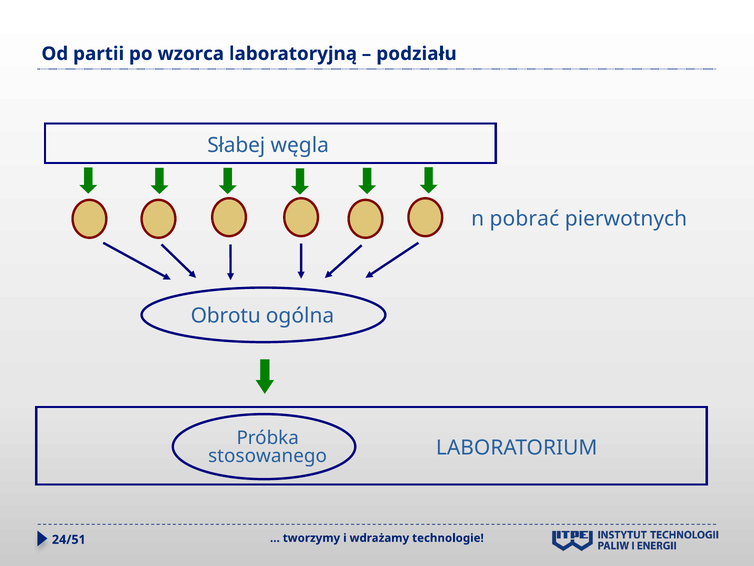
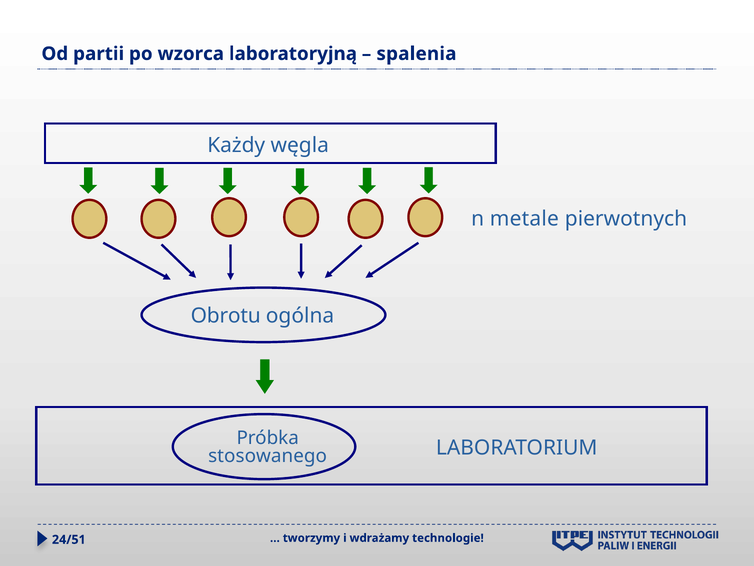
podziału: podziału -> spalenia (416, 54)
Słabej: Słabej -> Każdy (236, 145)
pobrać: pobrać -> metale (524, 219)
